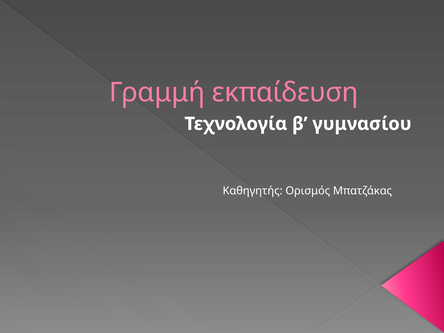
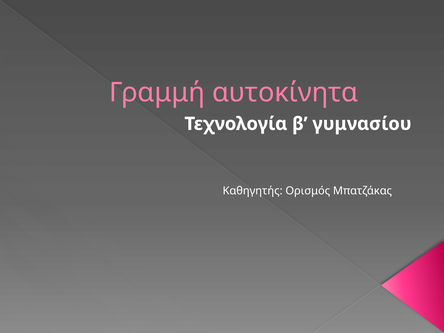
εκπαίδευση: εκπαίδευση -> αυτοκίνητα (285, 92)
